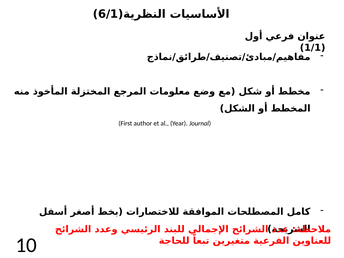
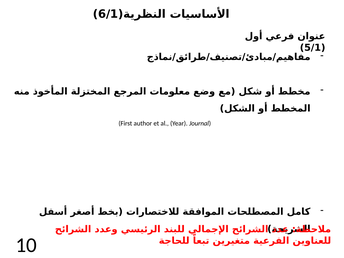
1/1: 1/1 -> 5/1 (313, 48)
